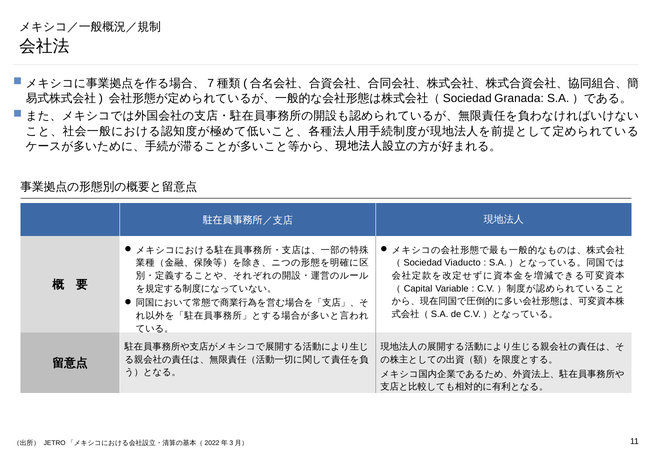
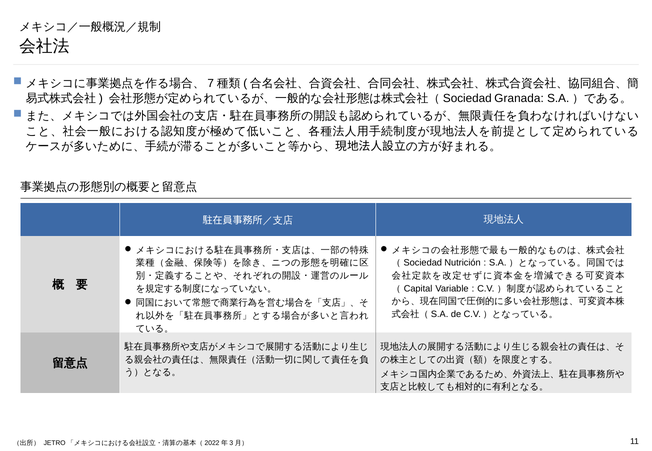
Viaducto: Viaducto -> Nutrición (463, 263)
